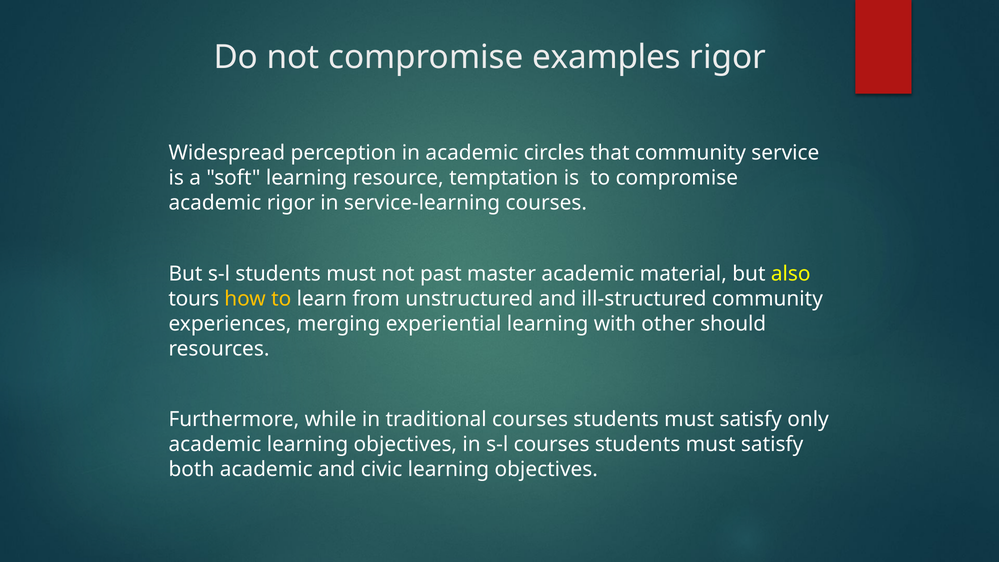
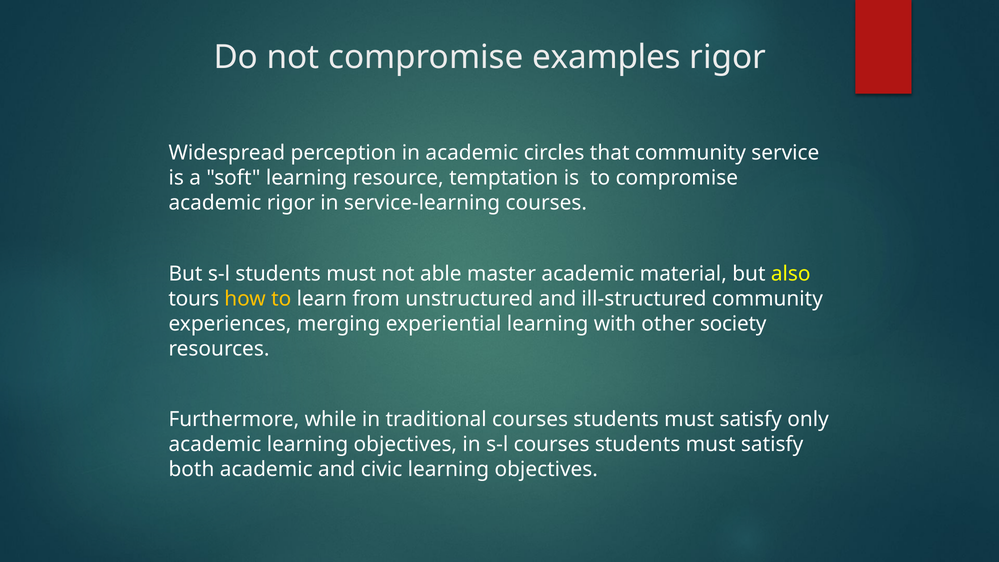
past: past -> able (441, 274)
should: should -> society (733, 324)
